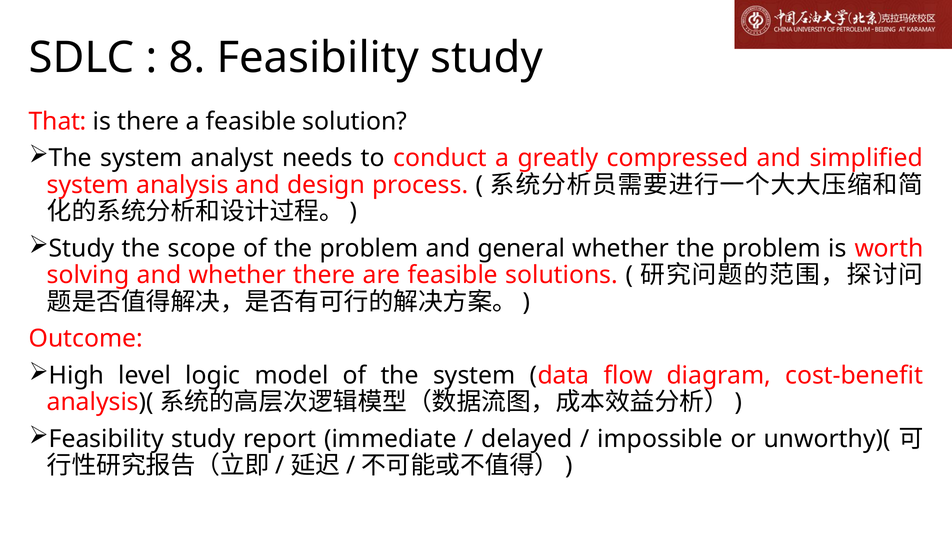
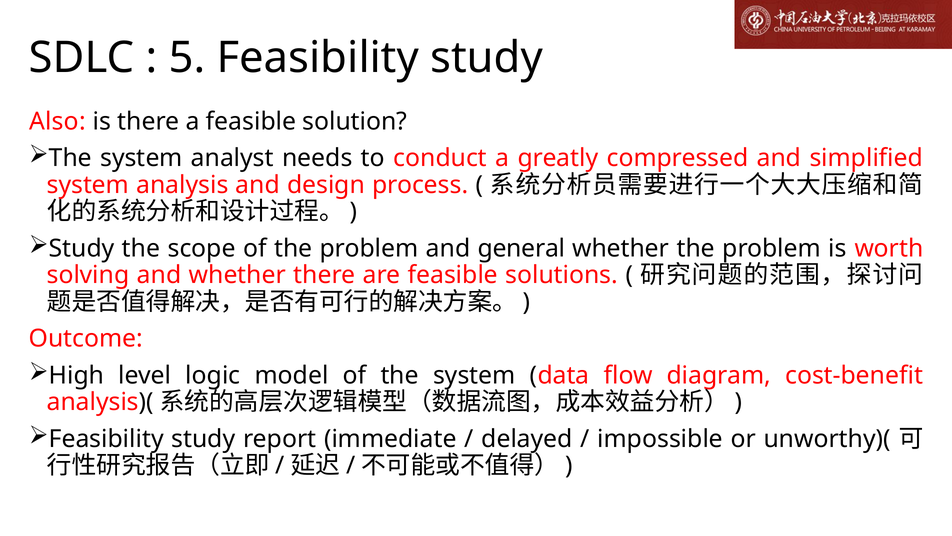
8: 8 -> 5 (187, 58)
That: That -> Also (57, 121)
